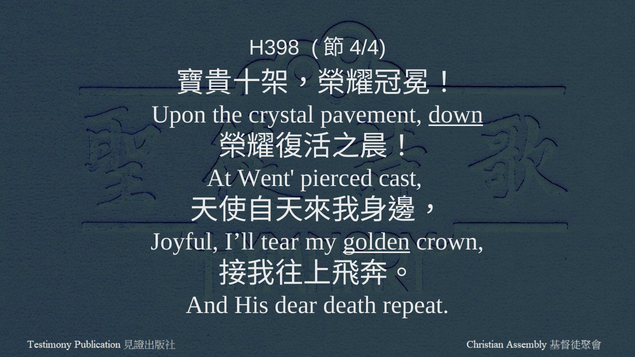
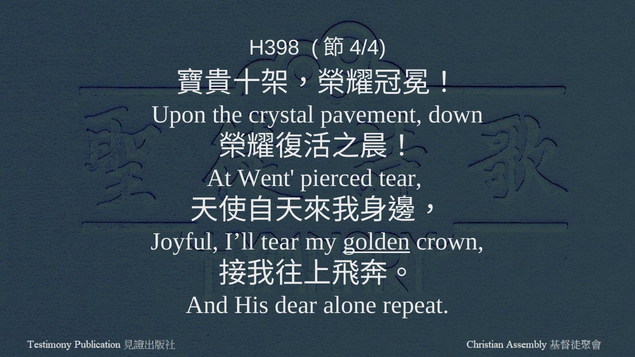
down underline: present -> none (456, 115)
pierced cast: cast -> tear (400, 178)
death: death -> alone (350, 305)
